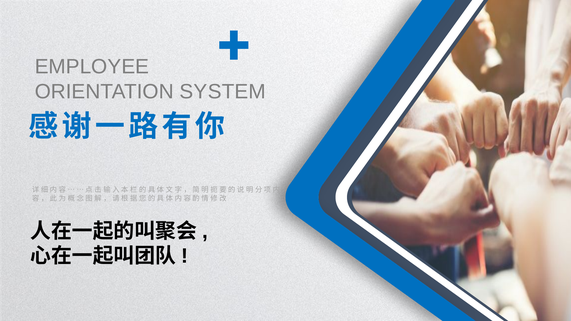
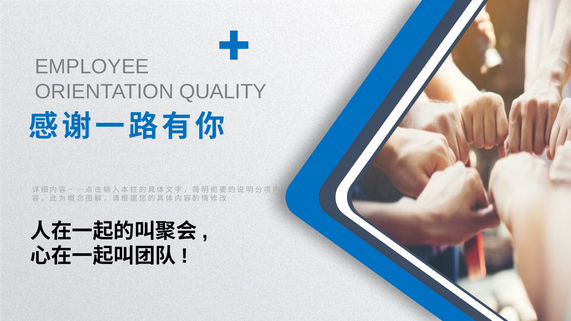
SYSTEM: SYSTEM -> QUALITY (223, 92)
